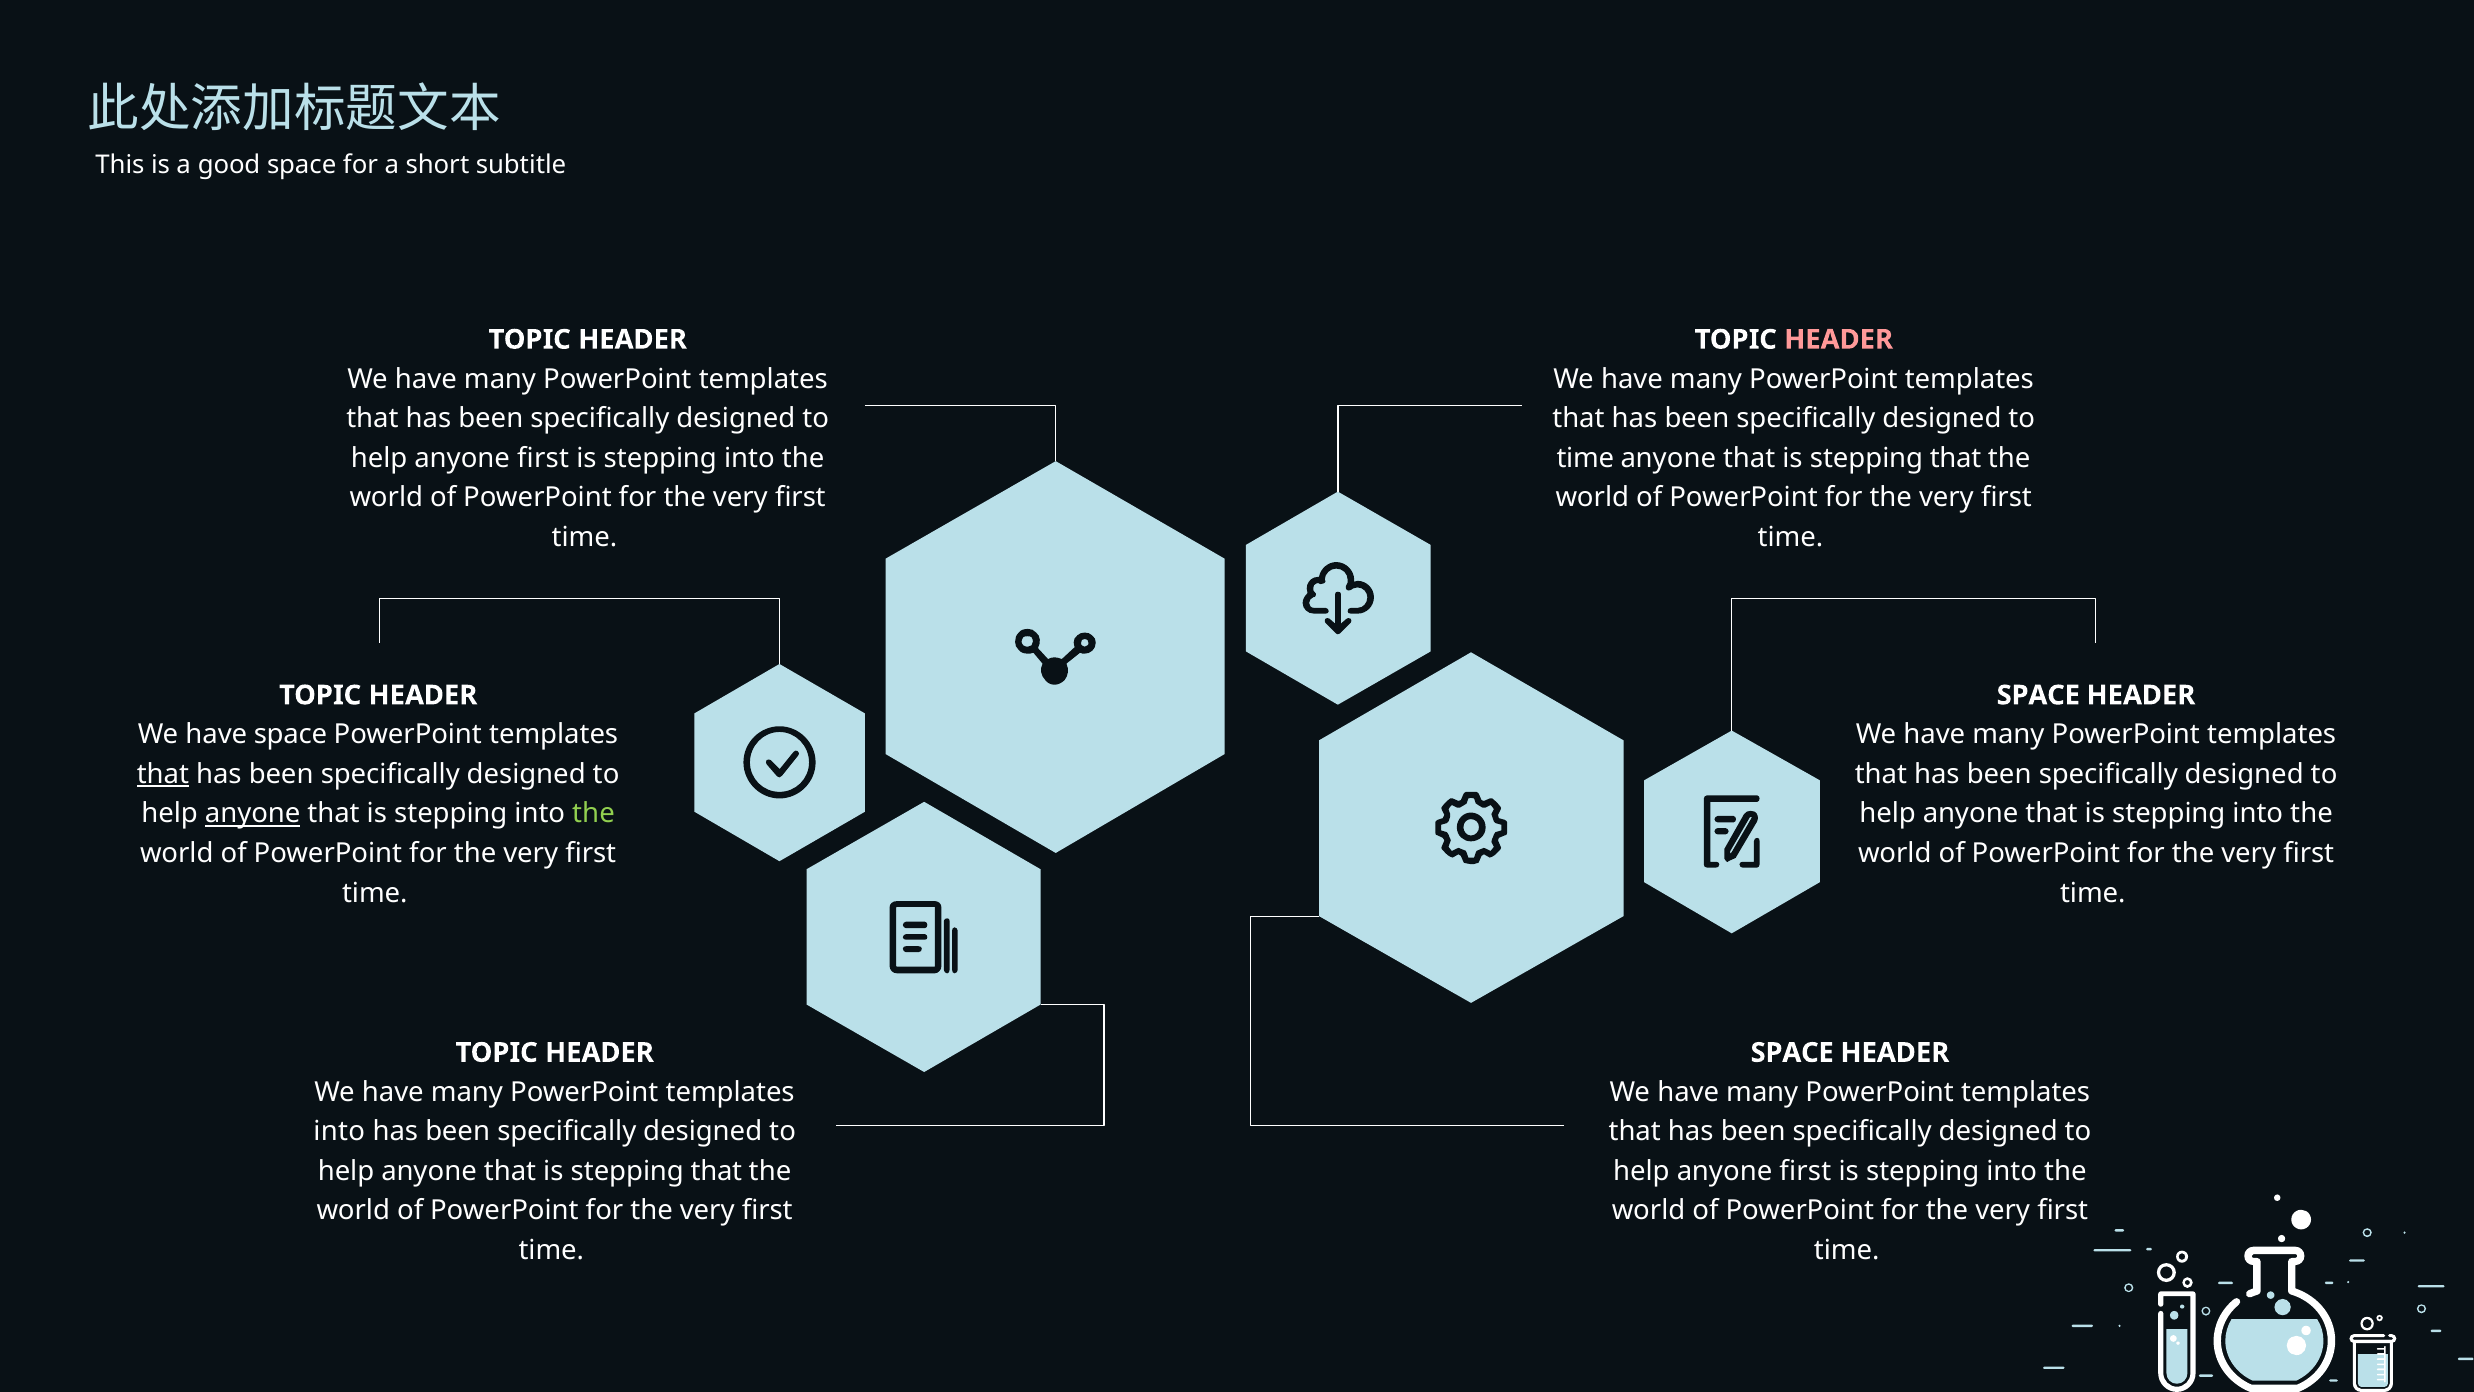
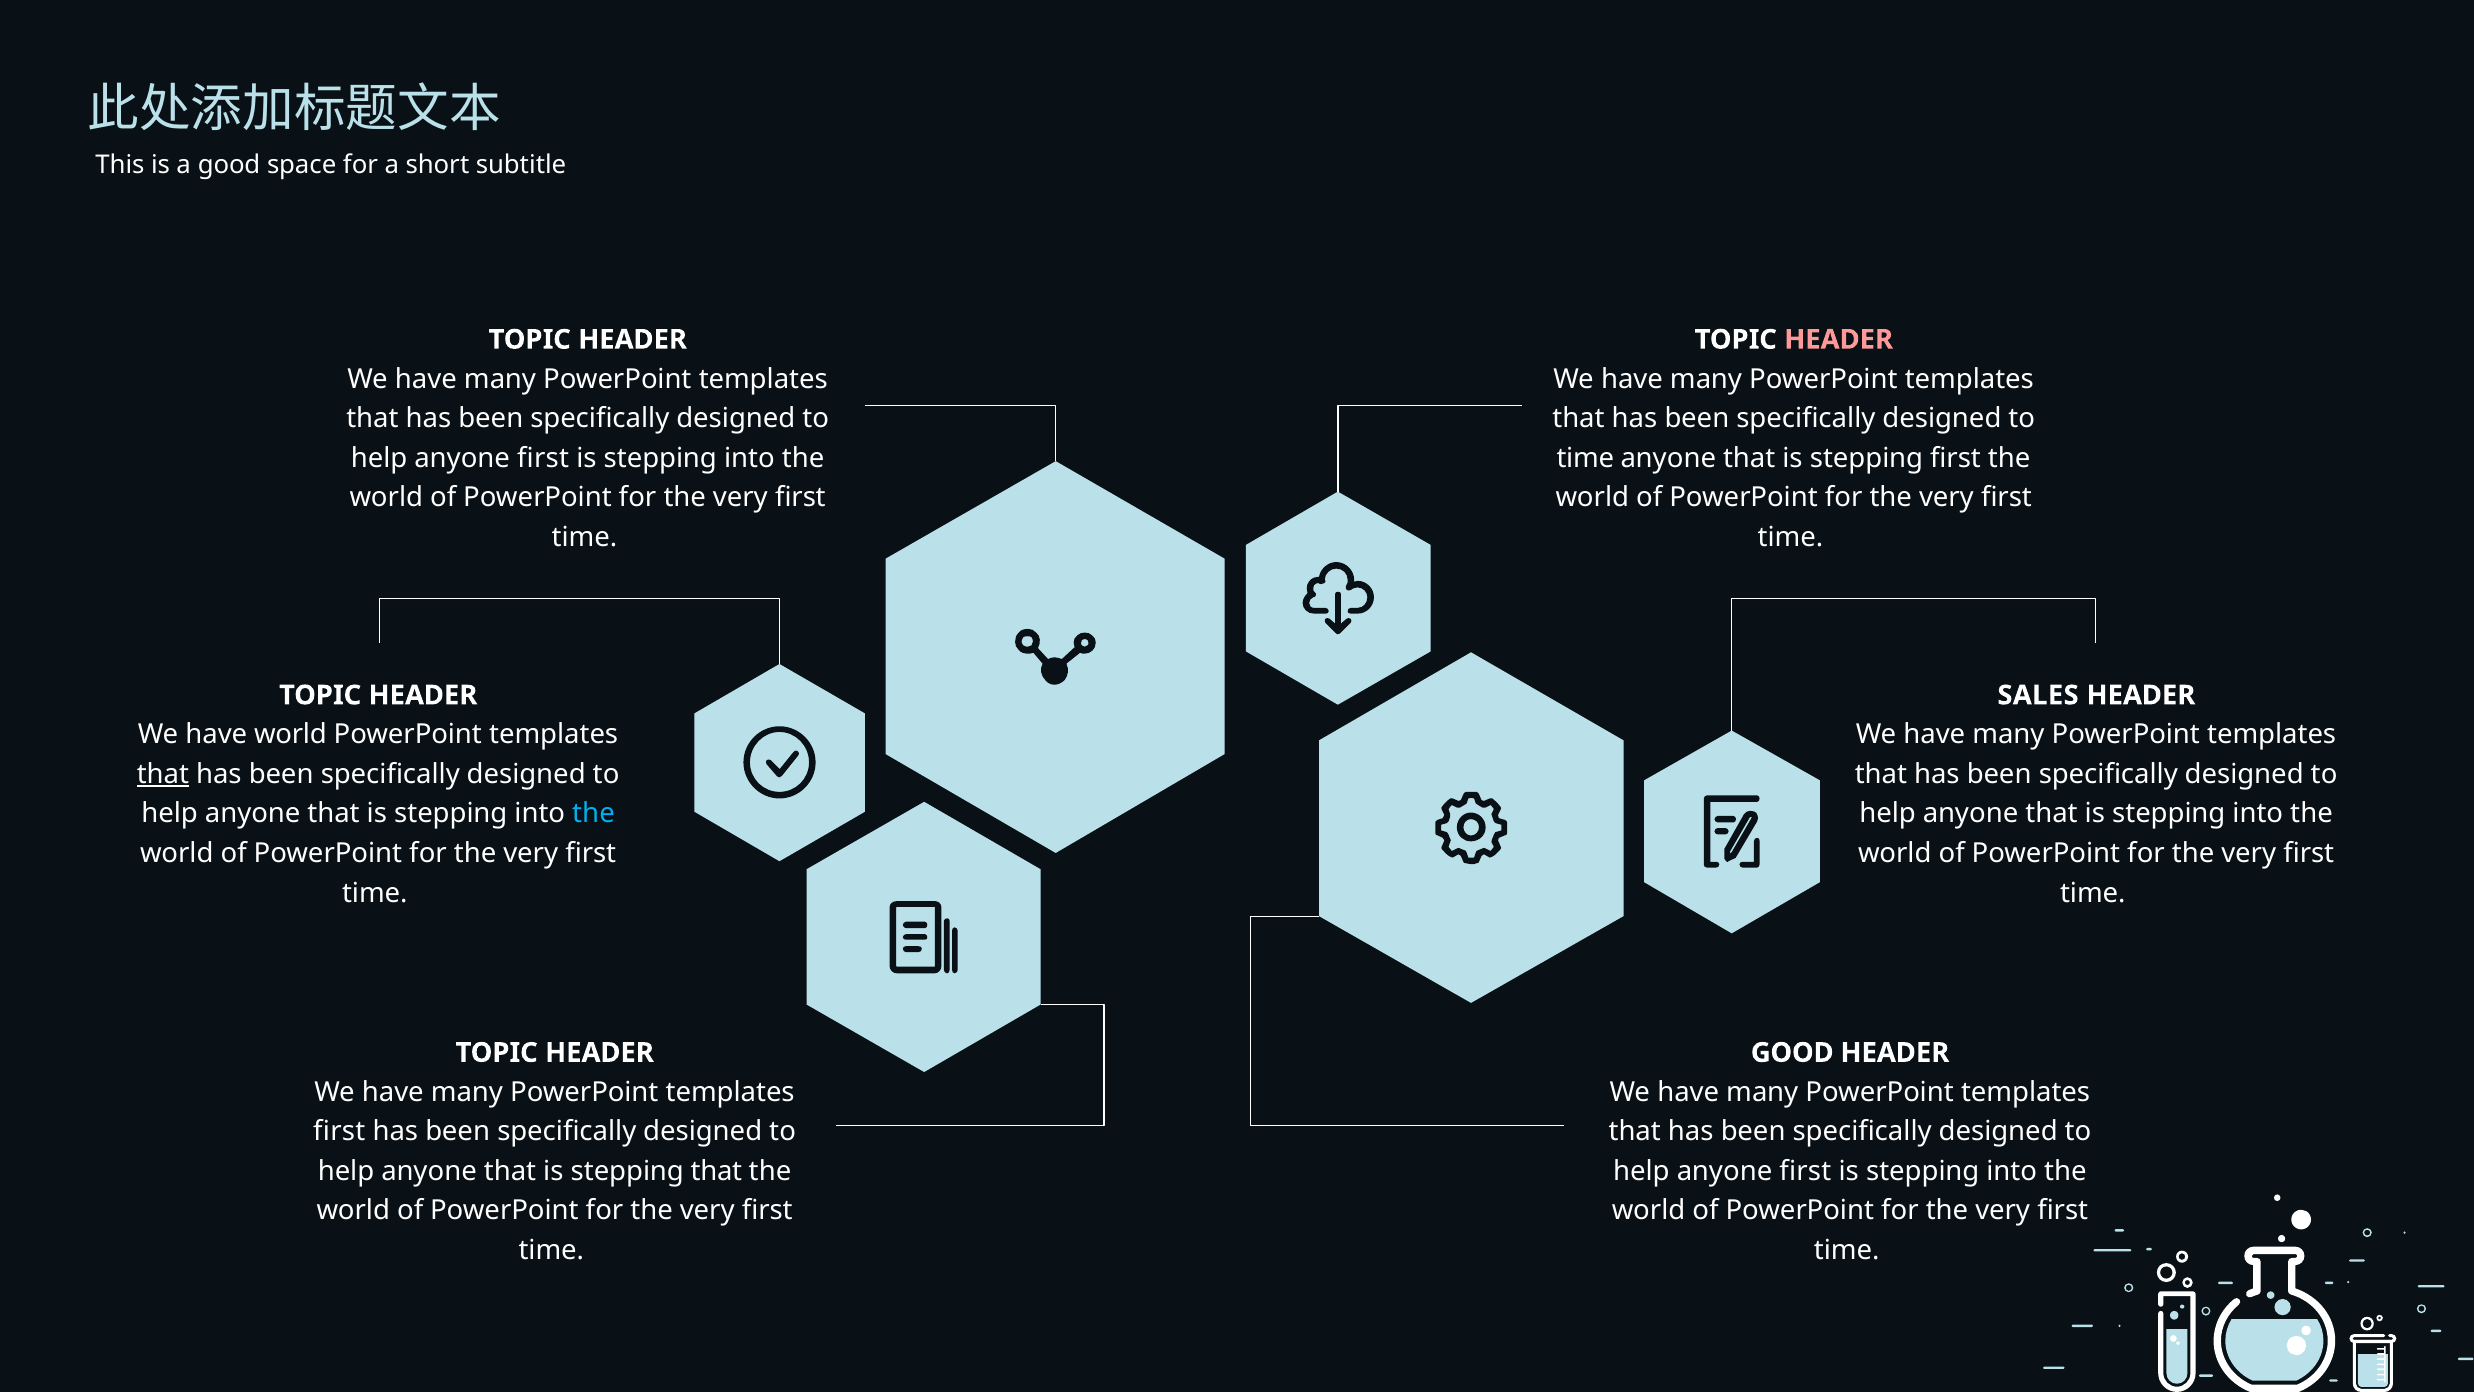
that: that -> first (1955, 458)
SPACE: SPACE -> SALES (2038, 695)
have space: space -> world (290, 735)
anyone underline: present -> none (253, 814)
the colour: light green -> light blue (594, 814)
SPACE: SPACE -> GOOD (1792, 1052)
into: into -> first (339, 1132)
